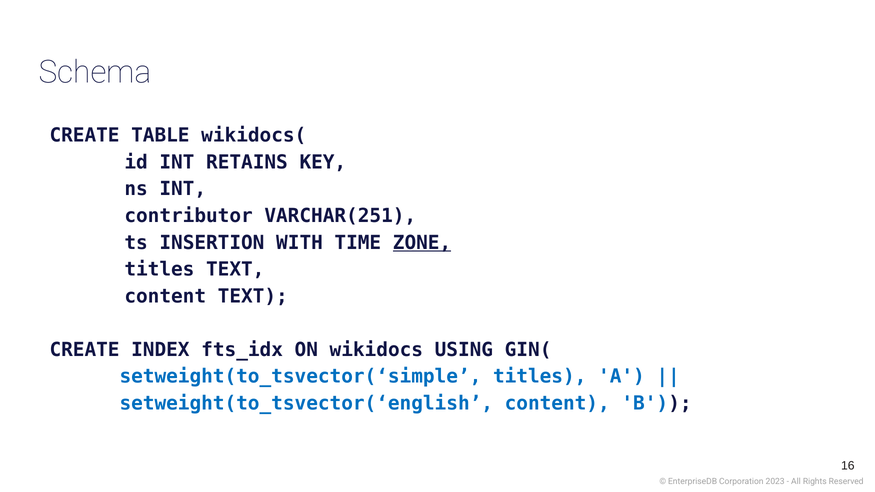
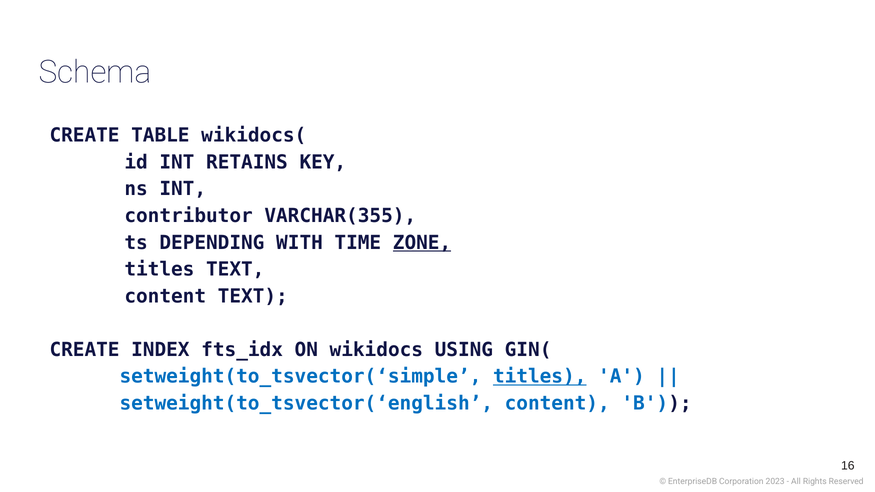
VARCHAR(251: VARCHAR(251 -> VARCHAR(355 (340, 216)
INSERTION: INSERTION -> DEPENDING (212, 243)
titles underline: none -> present (540, 377)
